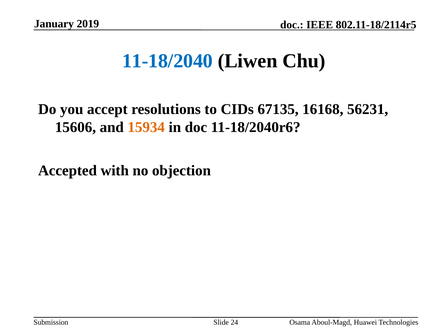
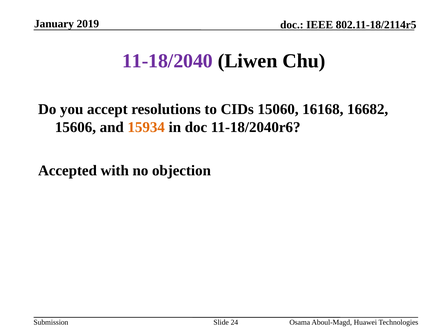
11-18/2040 colour: blue -> purple (167, 61)
67135: 67135 -> 15060 (278, 109)
56231: 56231 -> 16682 (368, 109)
